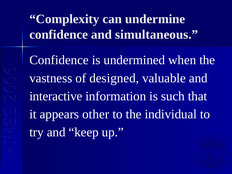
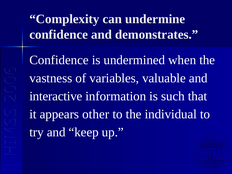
simultaneous: simultaneous -> demonstrates (157, 35)
designed: designed -> variables (114, 78)
